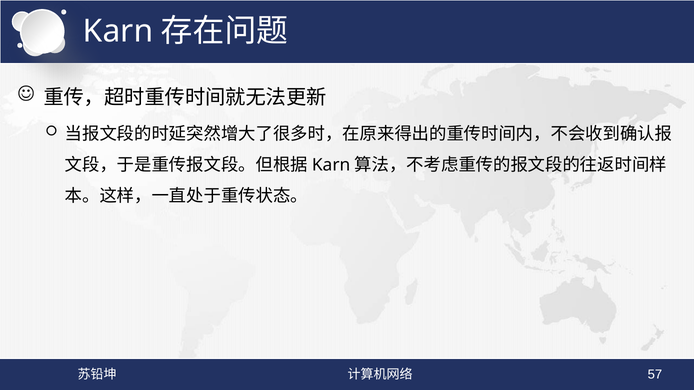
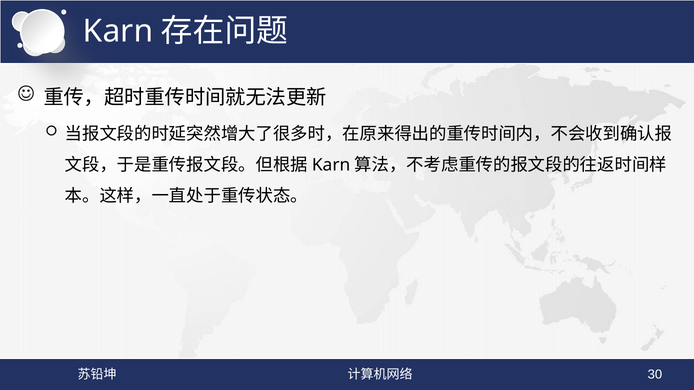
57: 57 -> 30 (655, 375)
